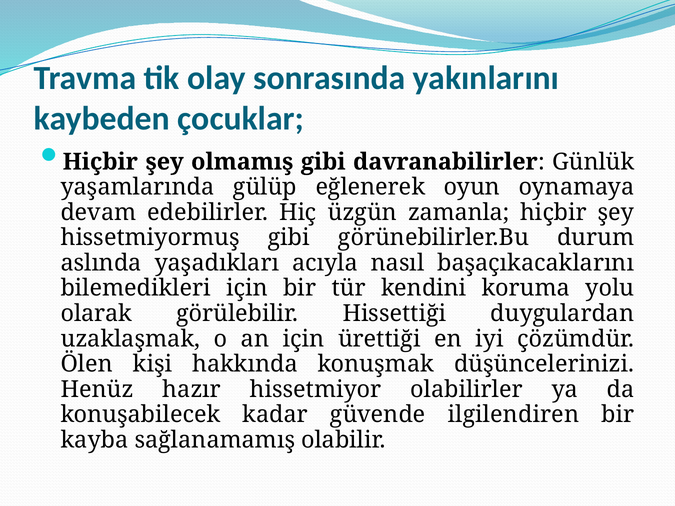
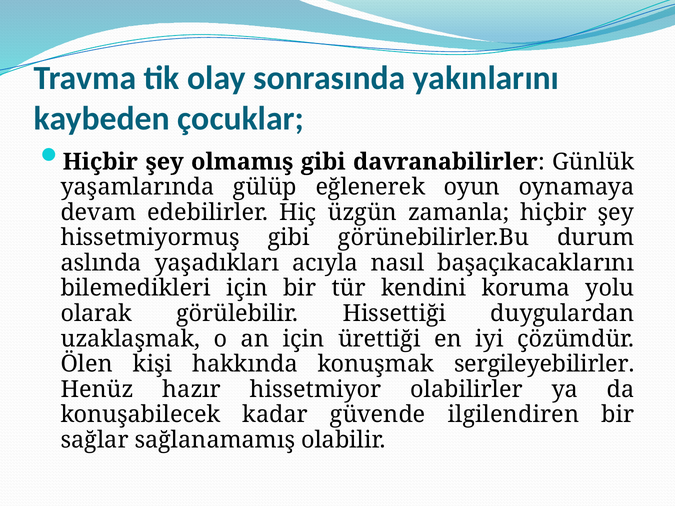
düşüncelerinizi: düşüncelerinizi -> sergileyebilirler (544, 364)
kayba: kayba -> sağlar (95, 440)
